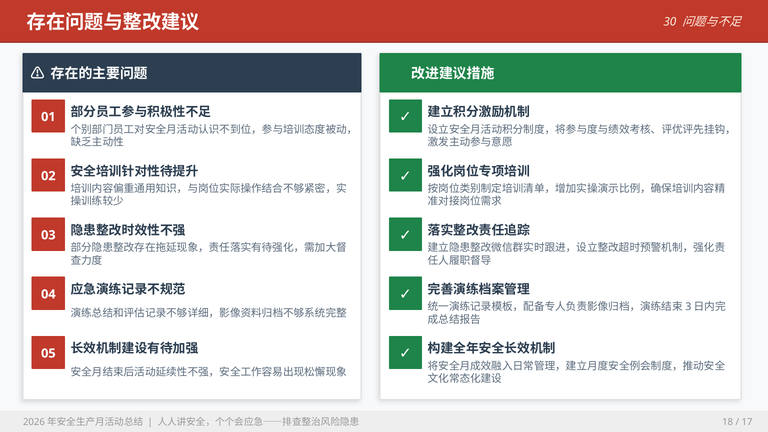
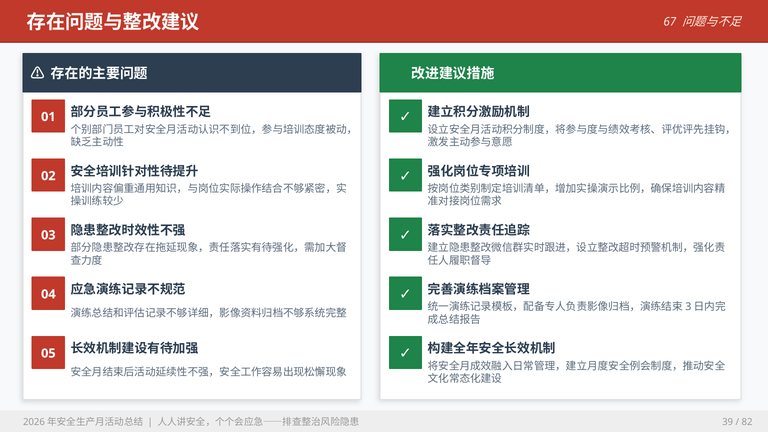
30: 30 -> 67 (670, 22)
18: 18 -> 39 (728, 422)
17: 17 -> 82 (747, 422)
